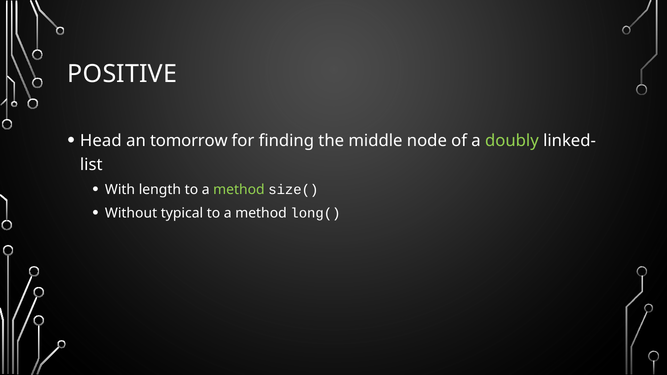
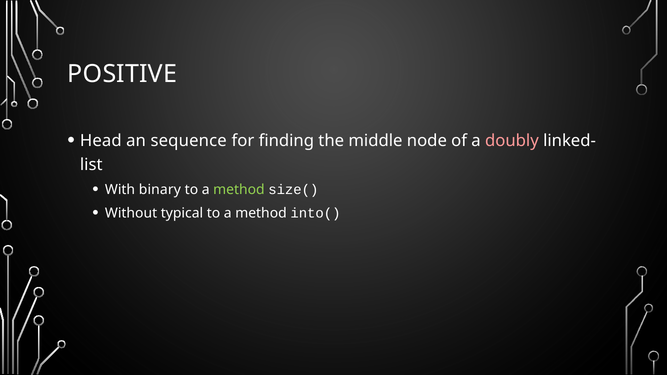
tomorrow: tomorrow -> sequence (189, 141)
doubly colour: light green -> pink (512, 141)
length: length -> binary (160, 190)
long(: long( -> into( (315, 213)
